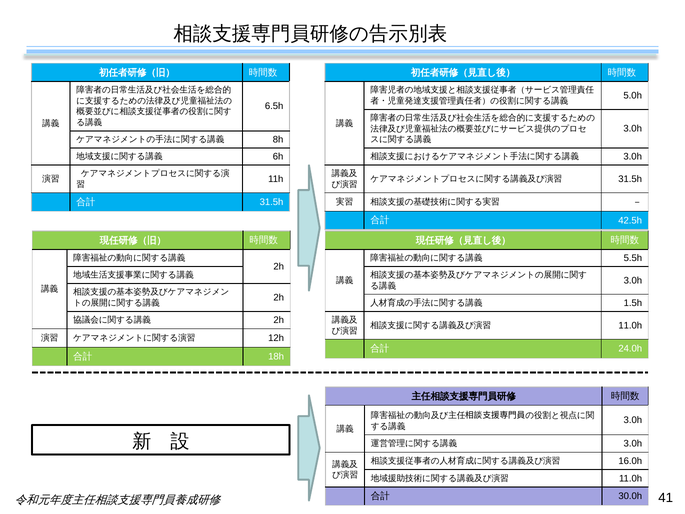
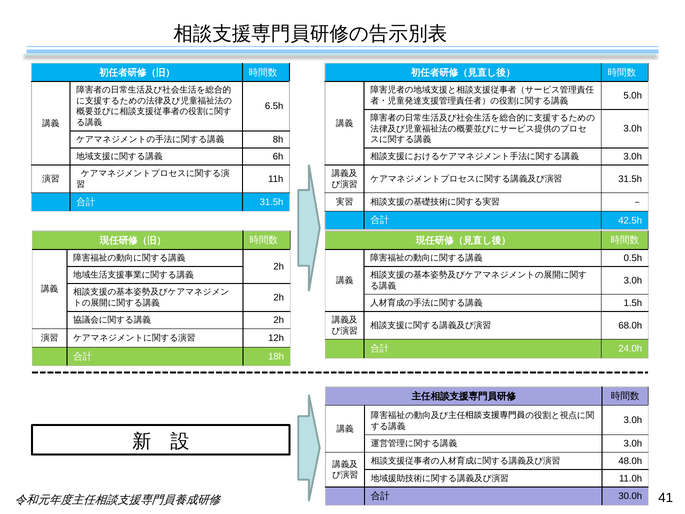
5.5h: 5.5h -> 0.5h (633, 258)
11.0h: 11.0h -> 68.0h (630, 325)
16.0h: 16.0h -> 48.0h (630, 461)
